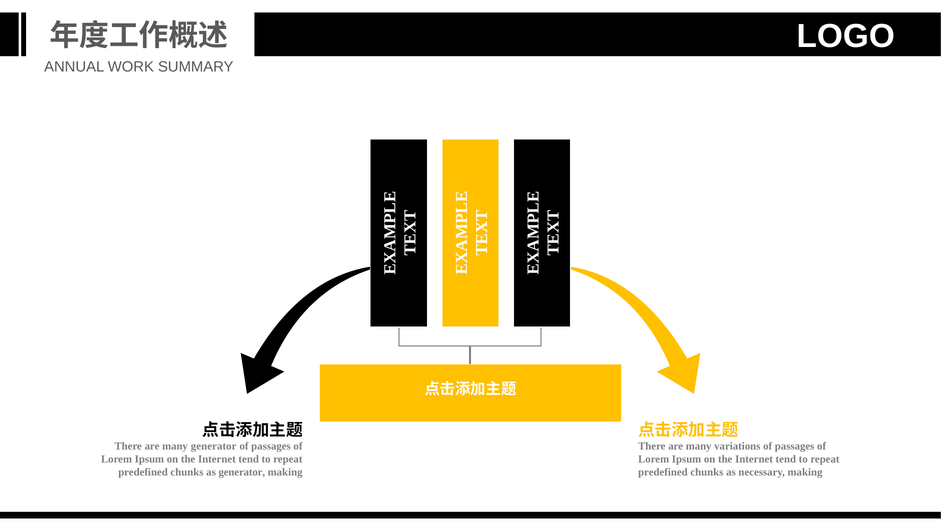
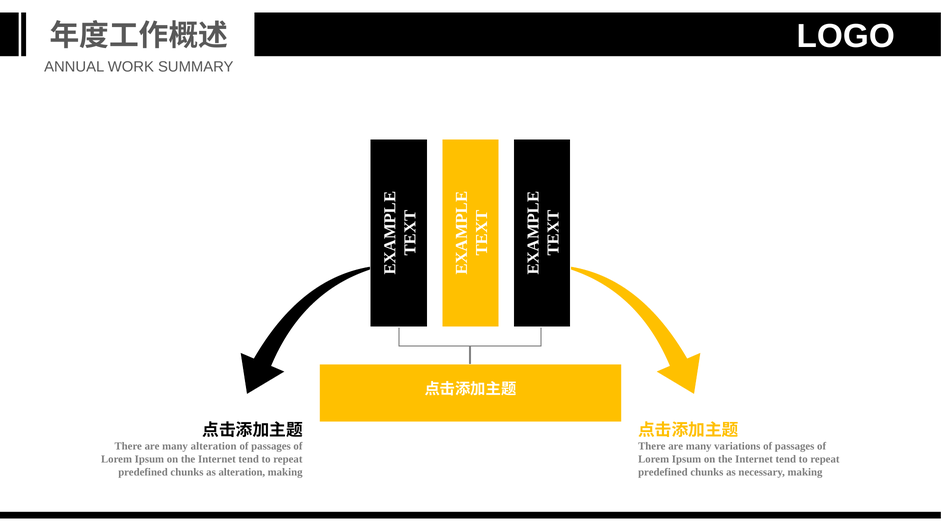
many generator: generator -> alteration (214, 447)
as generator: generator -> alteration (242, 472)
